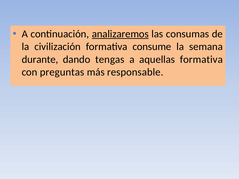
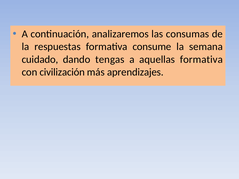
analizaremos underline: present -> none (120, 34)
civilización: civilización -> respuestas (58, 47)
durante: durante -> cuidado (40, 59)
preguntas: preguntas -> civilización (62, 72)
responsable: responsable -> aprendizajes (135, 72)
